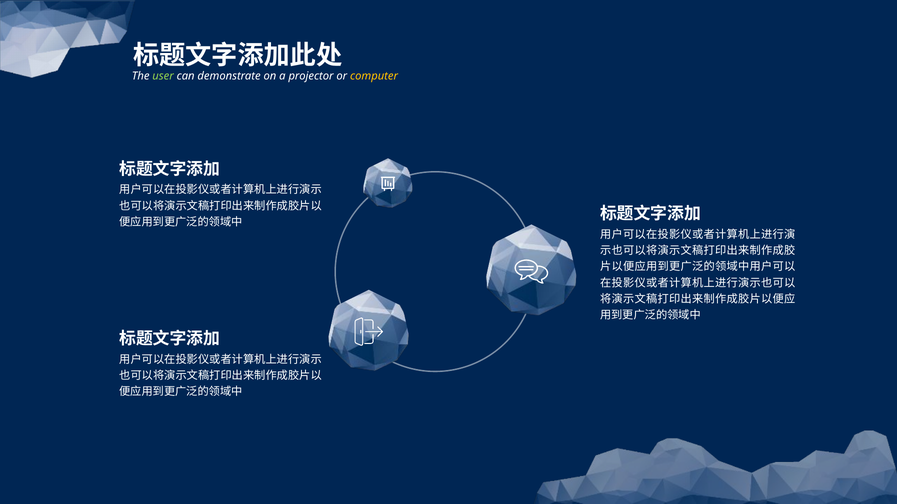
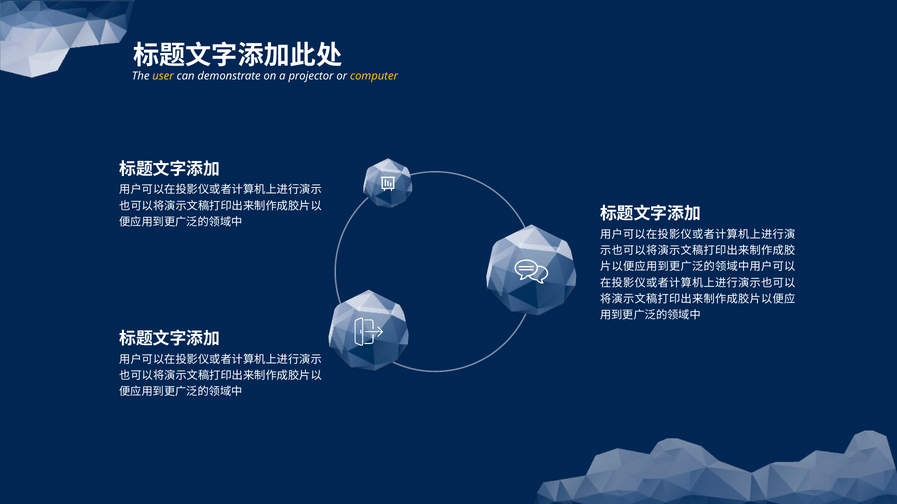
user colour: light green -> yellow (163, 76)
